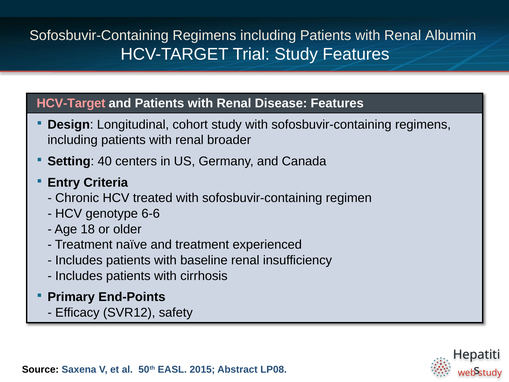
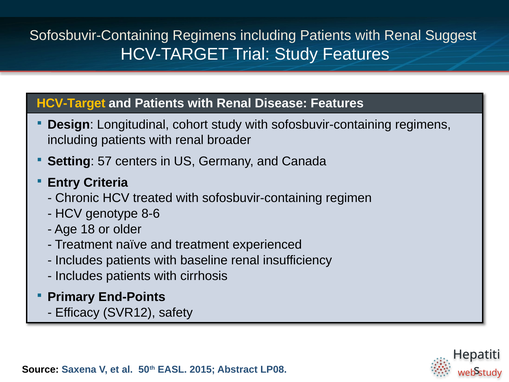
Albumin: Albumin -> Suggest (451, 35)
HCV-Target colour: pink -> yellow (71, 103)
40: 40 -> 57 (105, 161)
6-6: 6-6 -> 8-6 (151, 213)
